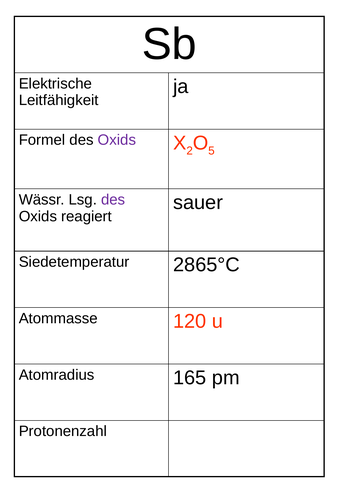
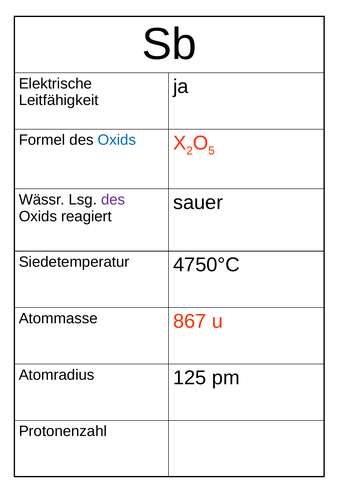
Oxids colour: purple -> blue (117, 140)
2865°C: 2865°C -> 4750°C (206, 265)
120: 120 -> 867 (190, 321)
165: 165 -> 125 (190, 378)
